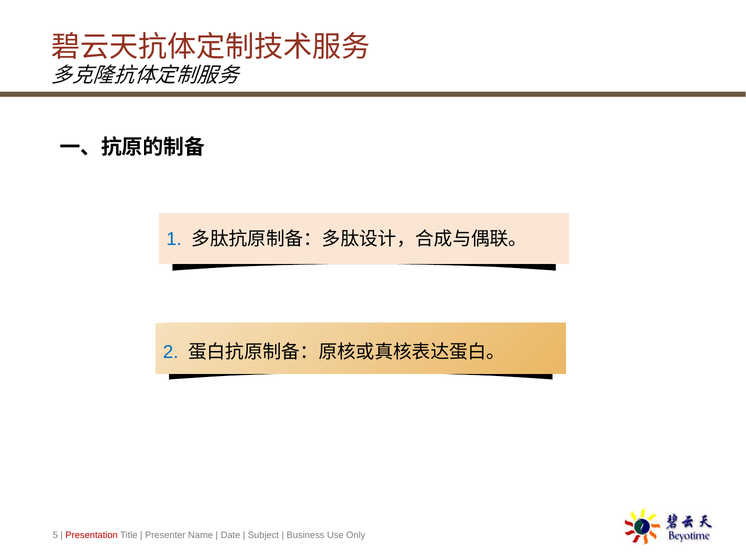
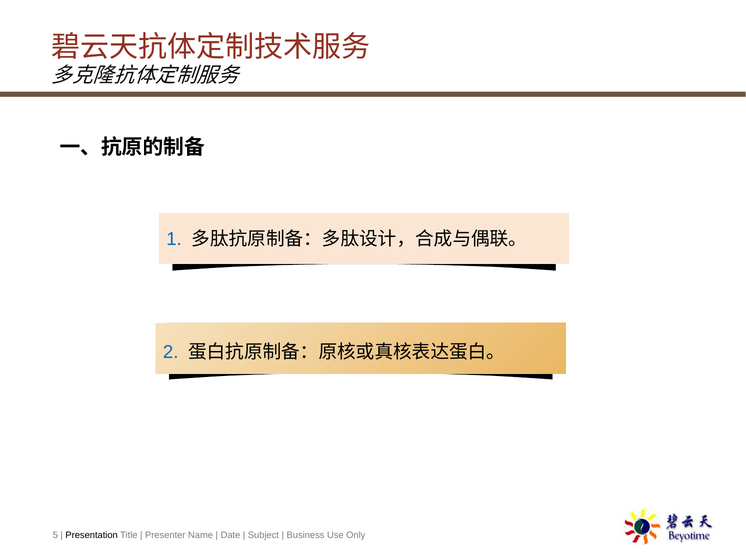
Presentation colour: red -> black (92, 535)
